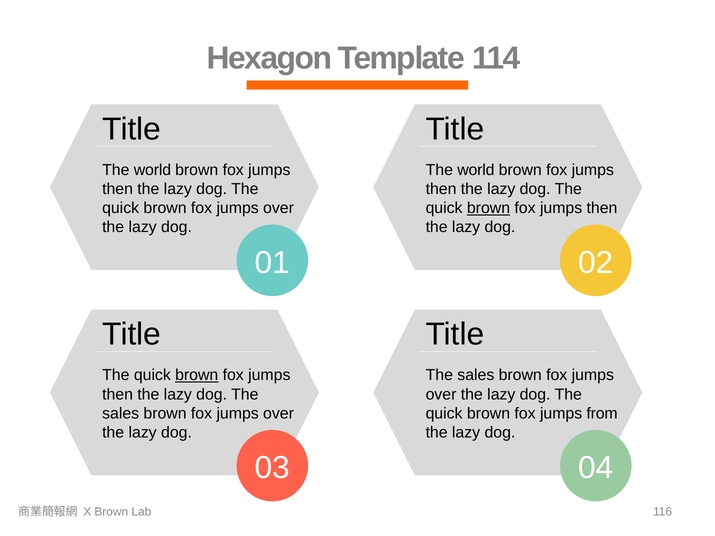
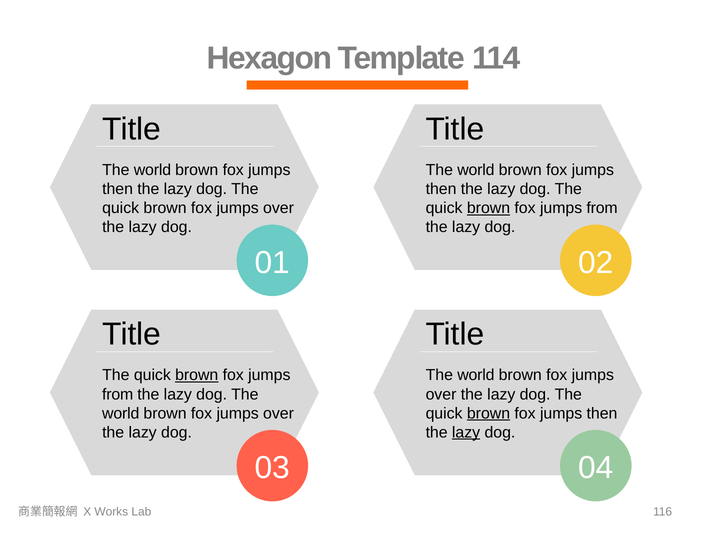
then: then -> from (602, 208)
sales: sales -> world (476, 375)
then: then -> from (118, 394)
sales: sales -> world (121, 414)
brown underline: none -> present (489, 414)
from: from -> then (602, 414)
lazy underline: none -> present (466, 433)
X Brown: Brown -> Works (111, 512)
